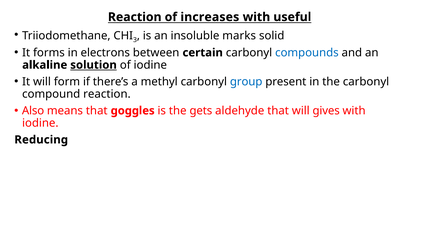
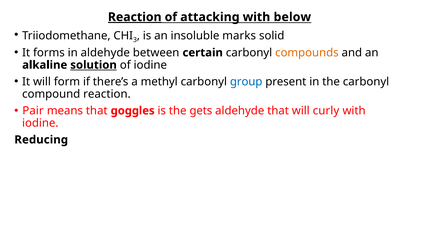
Reaction underline: none -> present (135, 17)
increases: increases -> attacking (210, 17)
useful: useful -> below (292, 17)
in electrons: electrons -> aldehyde (105, 53)
compounds colour: blue -> orange (307, 53)
Also: Also -> Pair (33, 111)
gives: gives -> curly (326, 111)
